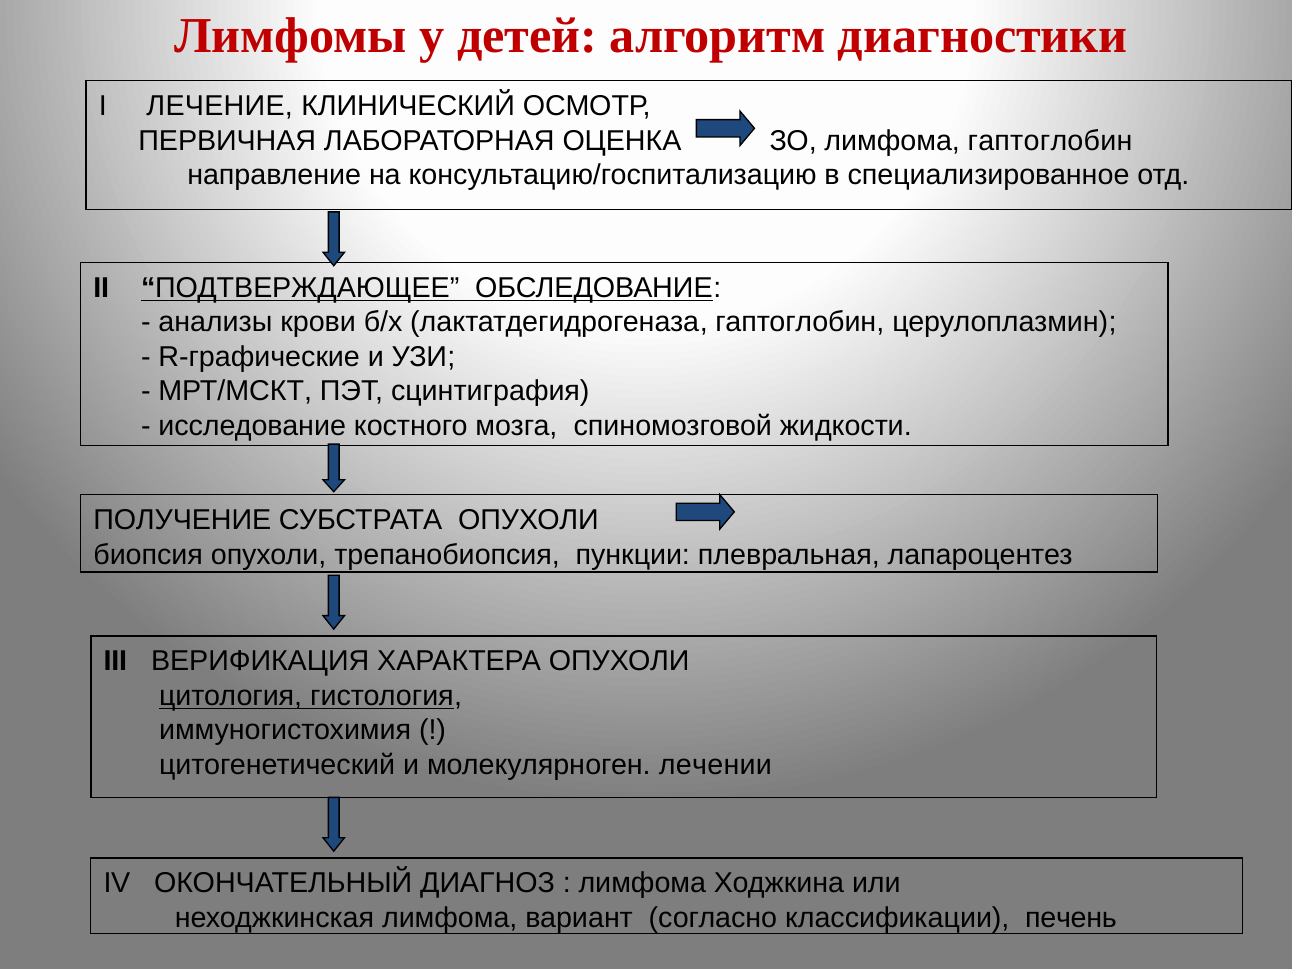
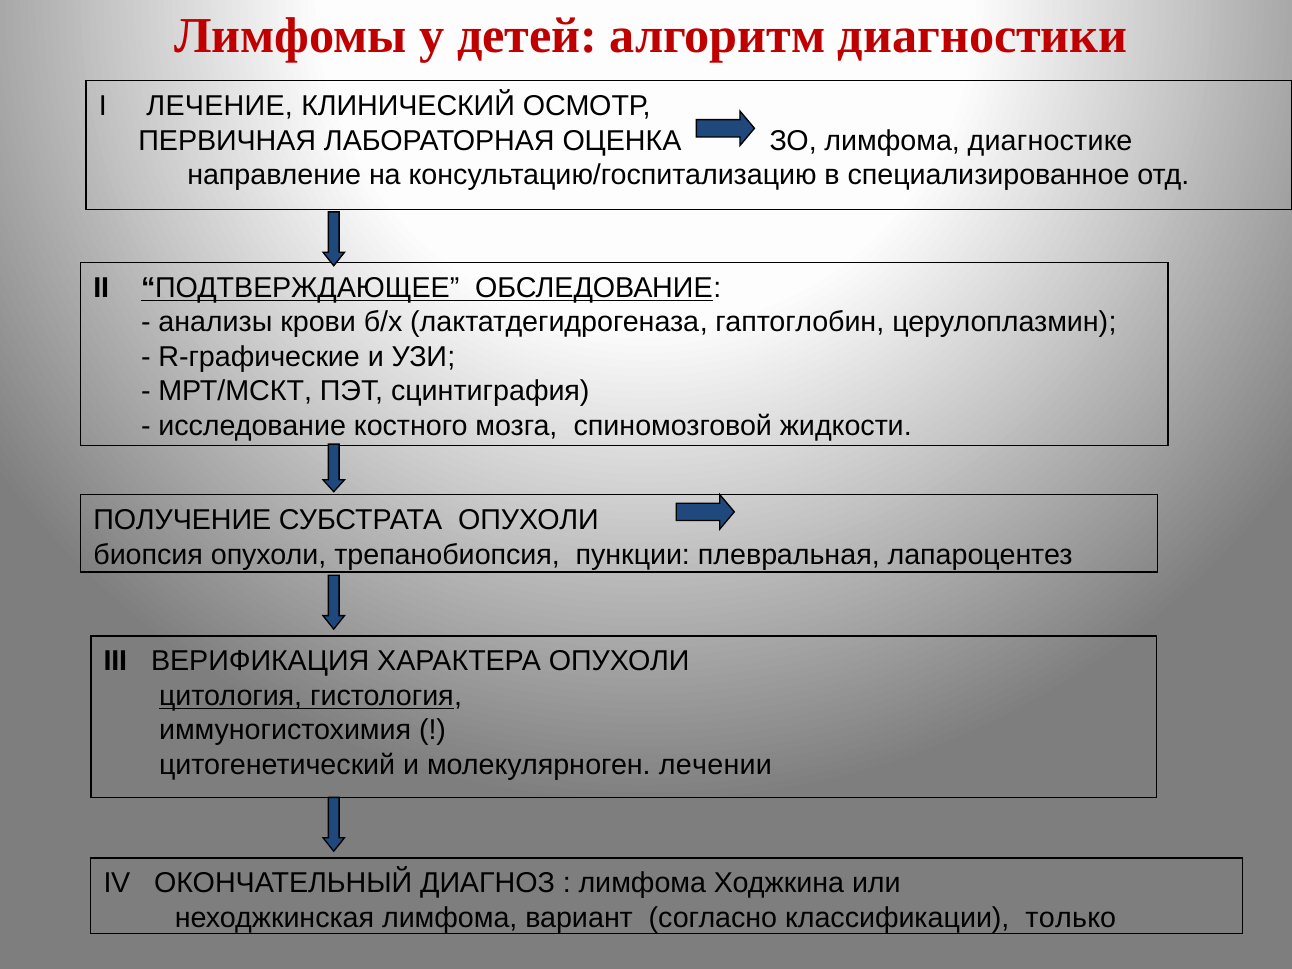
лимфома гаптоглобин: гаптоглобин -> диагностике (1050, 141)
печень: печень -> только (1071, 918)
